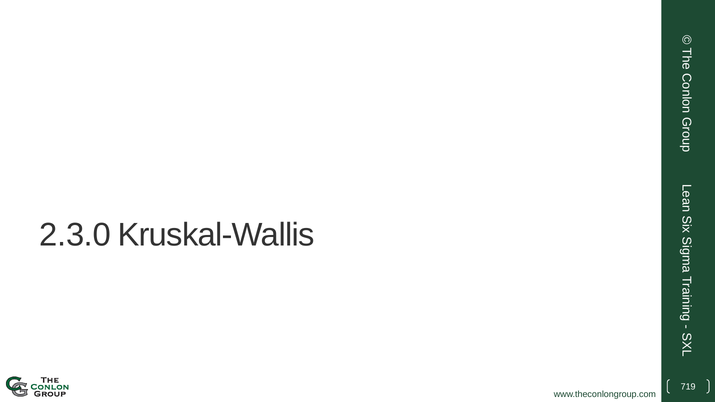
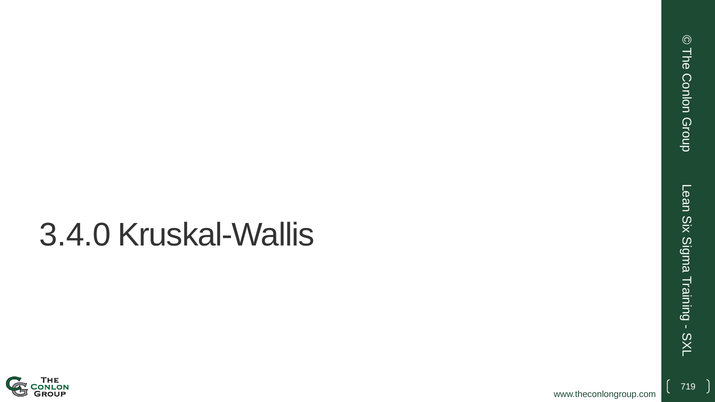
2.3.0: 2.3.0 -> 3.4.0 (75, 235)
